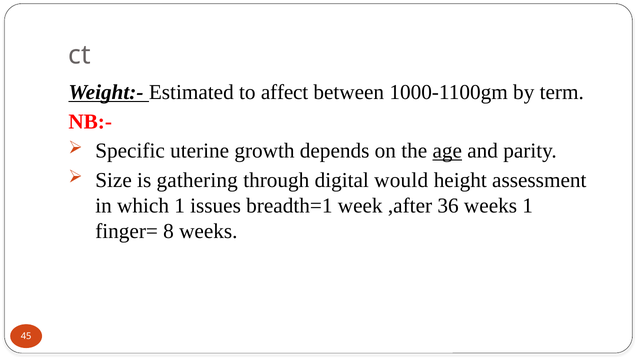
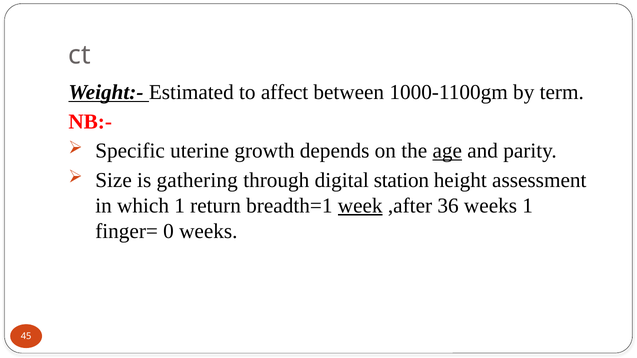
would: would -> station (401, 180)
issues: issues -> return (216, 206)
week underline: none -> present (360, 206)
8: 8 -> 0 (169, 231)
